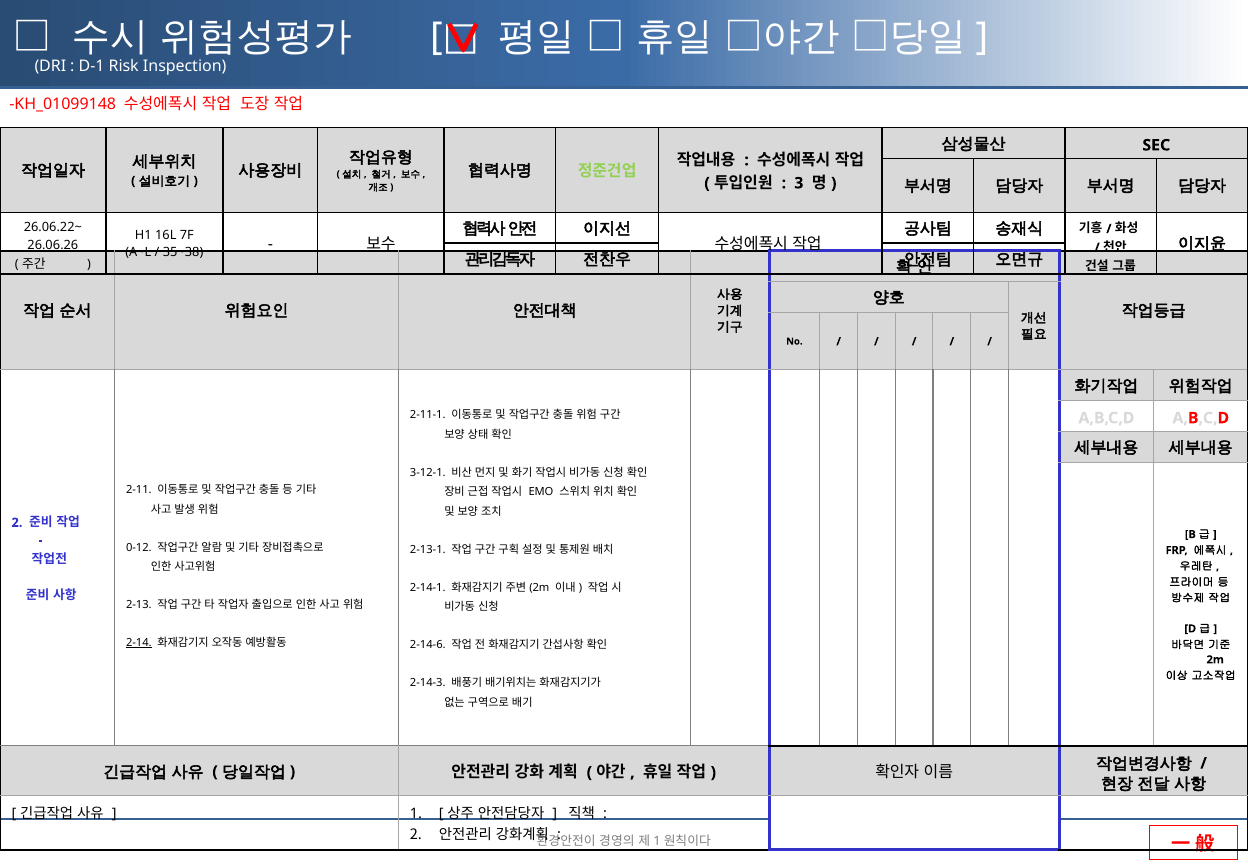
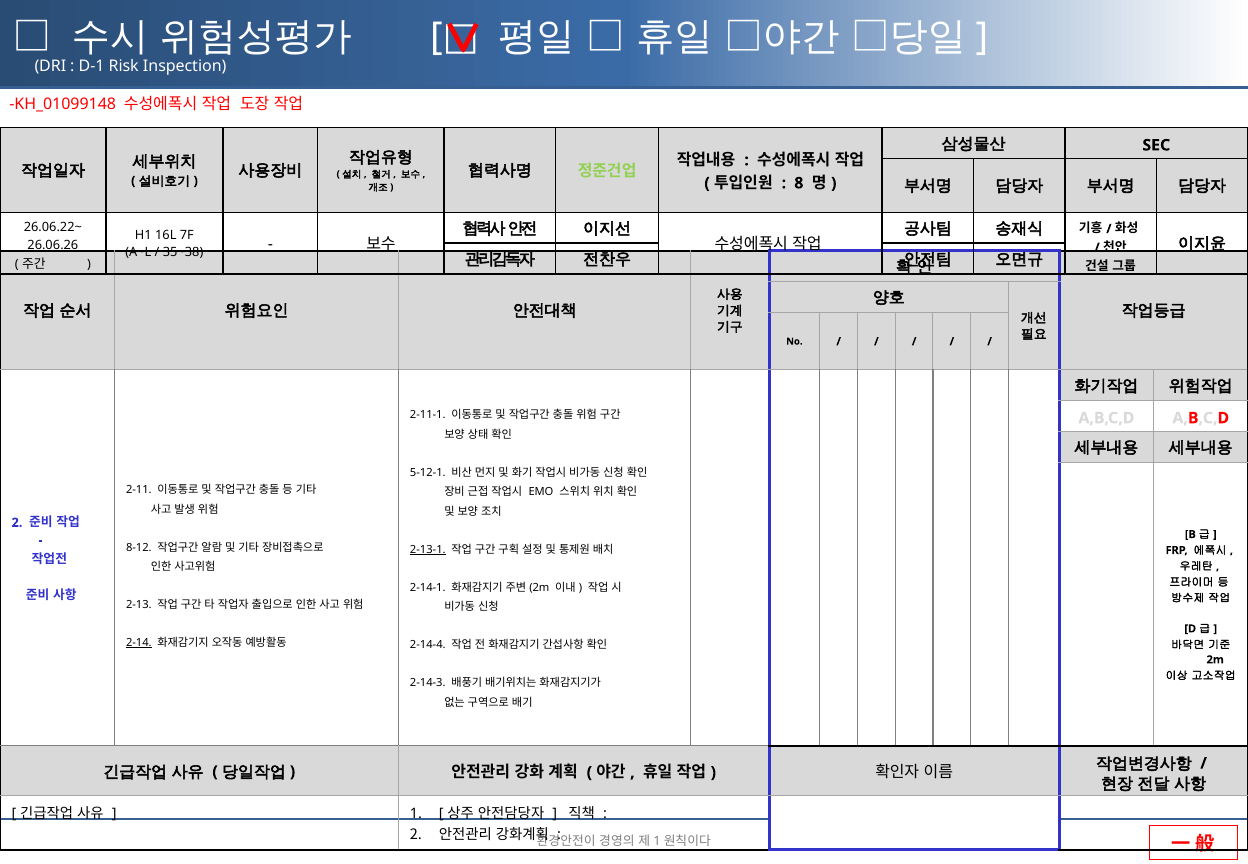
3: 3 -> 8 (799, 183)
3-12-1: 3-12-1 -> 5-12-1 (428, 473)
0-12: 0-12 -> 8-12 (139, 547)
2-13-1 underline: none -> present (428, 550)
2-14-6: 2-14-6 -> 2-14-4 (428, 645)
